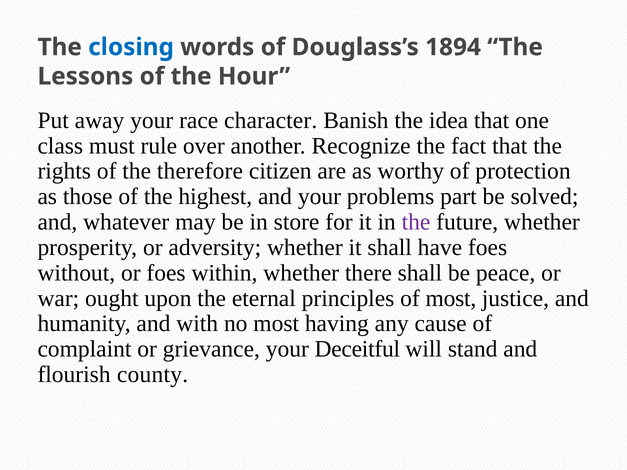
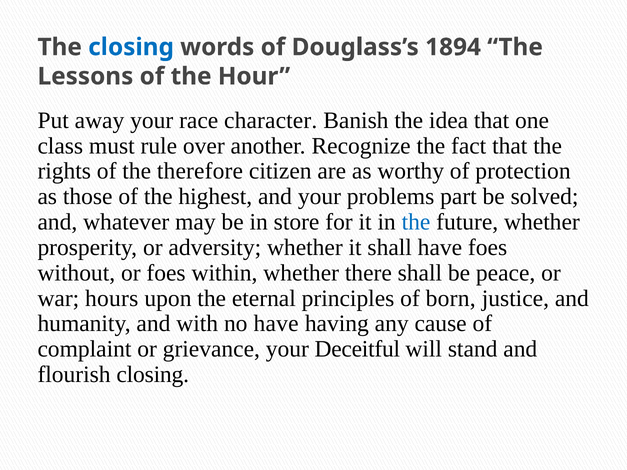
the colour: purple -> blue (416, 222)
ought: ought -> hours (112, 298)
of most: most -> born (451, 298)
no most: most -> have (276, 324)
flourish county: county -> closing (153, 375)
